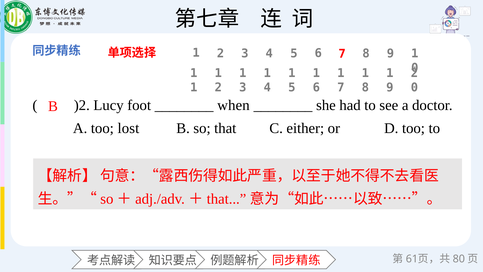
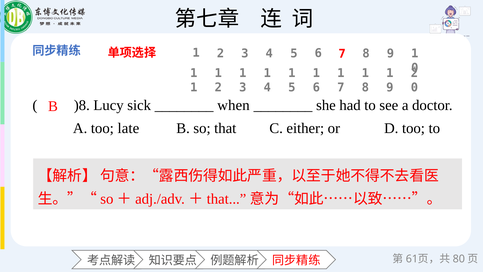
)2: )2 -> )8 (82, 105)
foot: foot -> sick (139, 105)
lost: lost -> late (128, 128)
